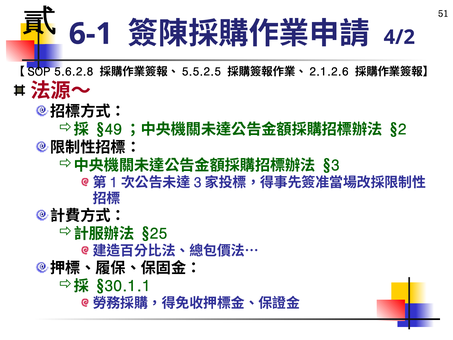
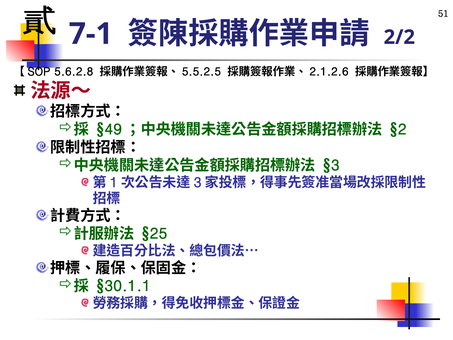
6-1: 6-1 -> 7-1 (91, 34)
4/2: 4/2 -> 2/2 (399, 37)
